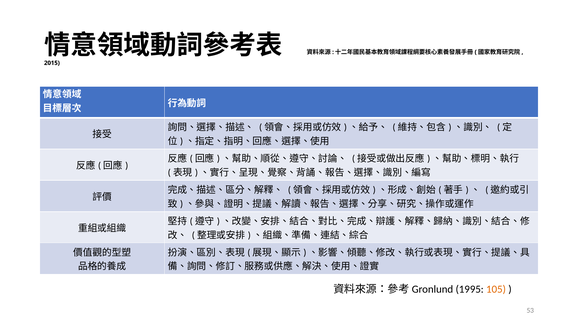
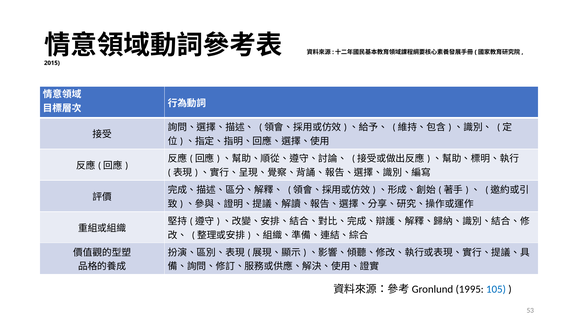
105 colour: orange -> blue (496, 289)
